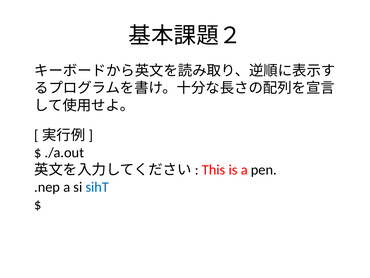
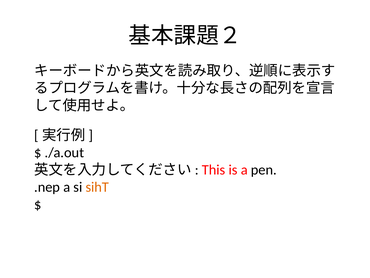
sihT colour: blue -> orange (97, 187)
